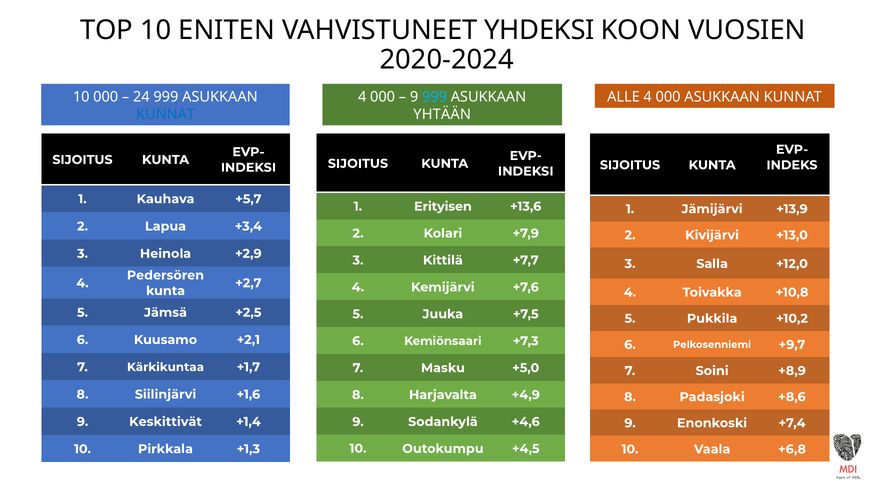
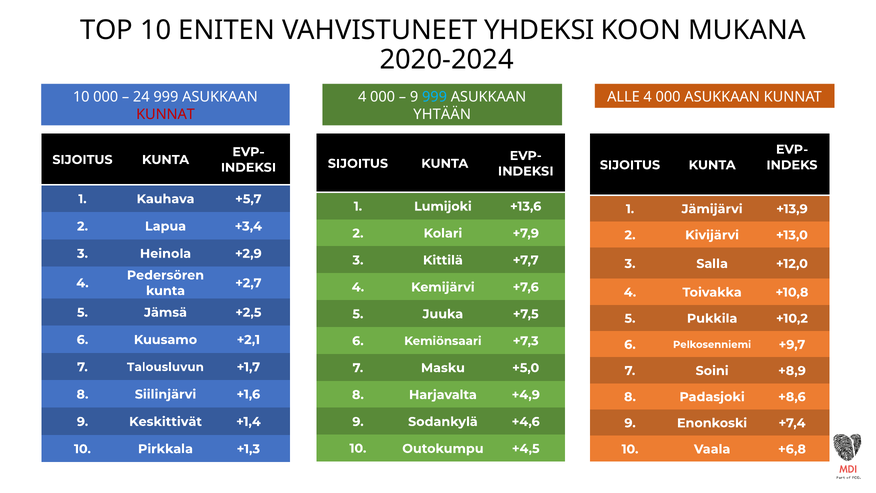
VUOSIEN: VUOSIEN -> MUKANA (747, 30)
KUNNAT colour: blue -> red (166, 114)
Erityisen: Erityisen -> Lumijoki (443, 206)
Kärkikuntaa: Kärkikuntaa -> Talousluvun (165, 367)
